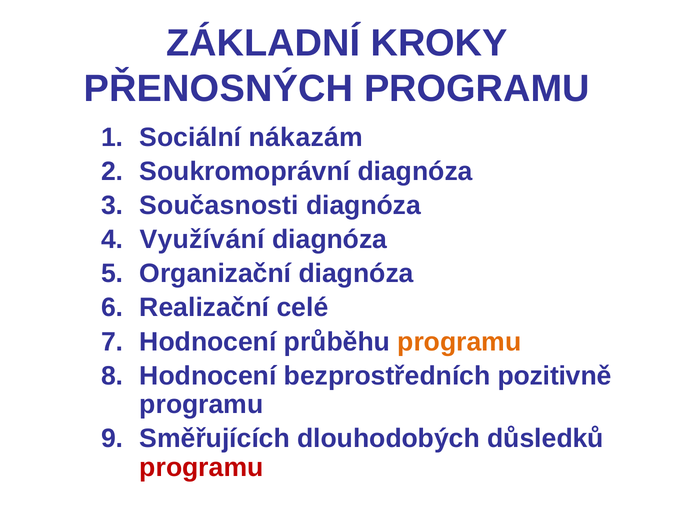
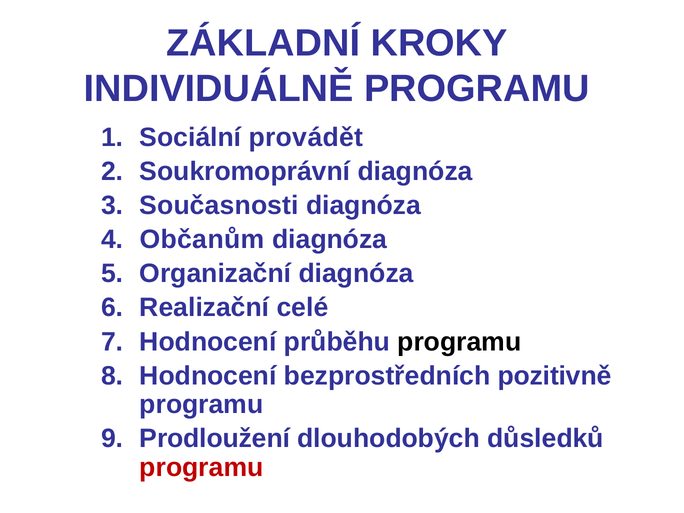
PŘENOSNÝCH: PŘENOSNÝCH -> INDIVIDUÁLNĚ (219, 89)
nákazám: nákazám -> provádět (306, 137)
Využívání: Využívání -> Občanům (202, 240)
programu colour: orange -> black (459, 342)
Směřujících: Směřujících -> Prodloužení (215, 439)
